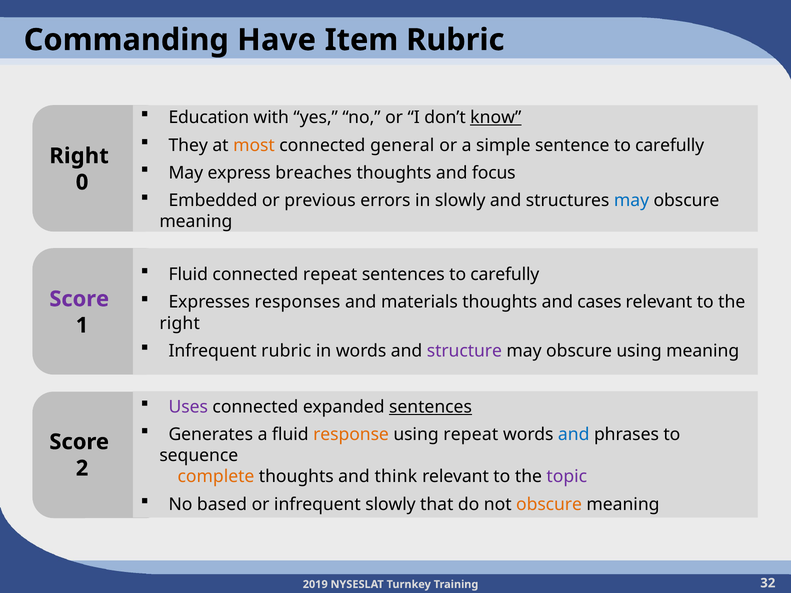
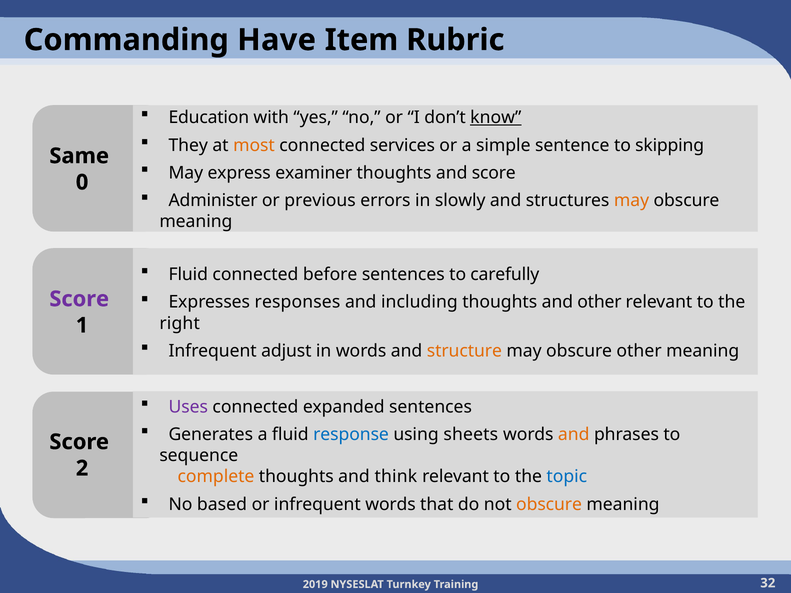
general: general -> services (402, 145)
sentence to carefully: carefully -> skipping (670, 145)
Right: Right -> Same (79, 156)
breaches: breaches -> examiner (314, 173)
and focus: focus -> score (494, 173)
Embedded: Embedded -> Administer (213, 201)
may colour: blue -> orange (631, 201)
connected repeat: repeat -> before (330, 275)
materials: materials -> including (419, 302)
and cases: cases -> other (599, 302)
Infrequent rubric: rubric -> adjust (286, 351)
structure colour: purple -> orange (464, 351)
obscure using: using -> other (639, 351)
sentences underline: present -> none (430, 407)
response colour: orange -> blue (351, 435)
using repeat: repeat -> sheets (471, 435)
and colour: blue -> orange (574, 435)
topic colour: purple -> blue (567, 477)
infrequent slowly: slowly -> words (391, 505)
